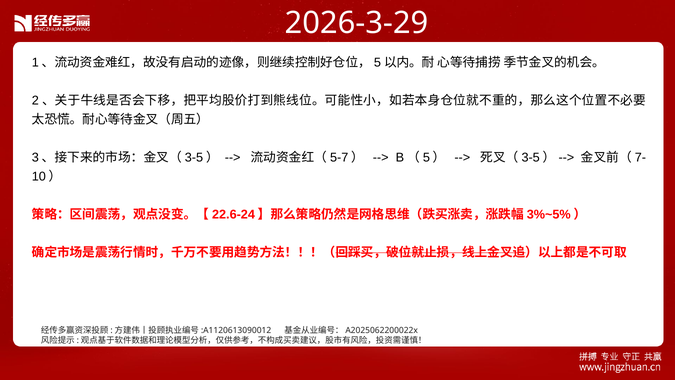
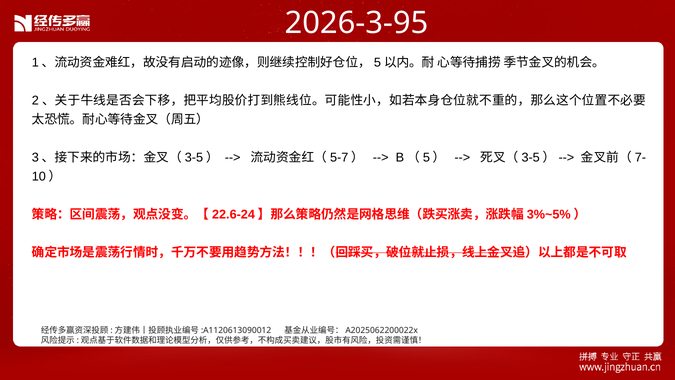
2026-3-29: 2026-3-29 -> 2026-3-95 (356, 23)
